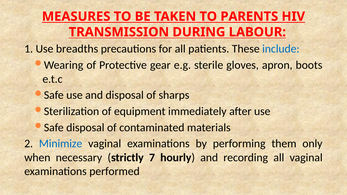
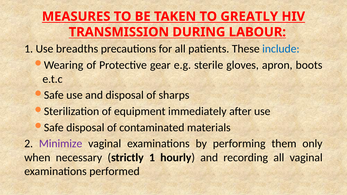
PARENTS: PARENTS -> GREATLY (249, 17)
Minimize colour: blue -> purple (61, 144)
strictly 7: 7 -> 1 (152, 158)
